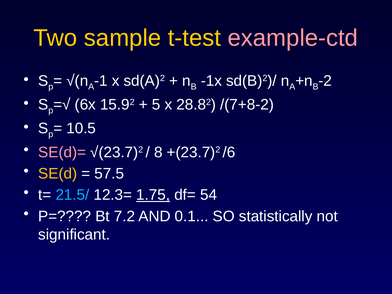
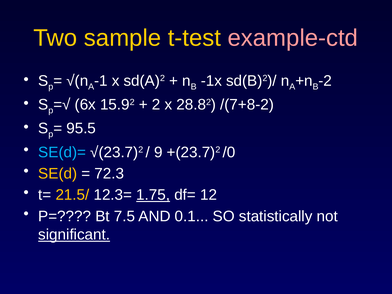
5: 5 -> 2 (156, 105)
10.5: 10.5 -> 95.5 (81, 128)
SE(d)= colour: pink -> light blue (62, 152)
8: 8 -> 9 (158, 152)
/6: /6 -> /0 (229, 152)
57.5: 57.5 -> 72.3 (109, 174)
21.5/ colour: light blue -> yellow (72, 195)
54: 54 -> 12 (209, 195)
7.2: 7.2 -> 7.5 (124, 216)
significant underline: none -> present (74, 235)
